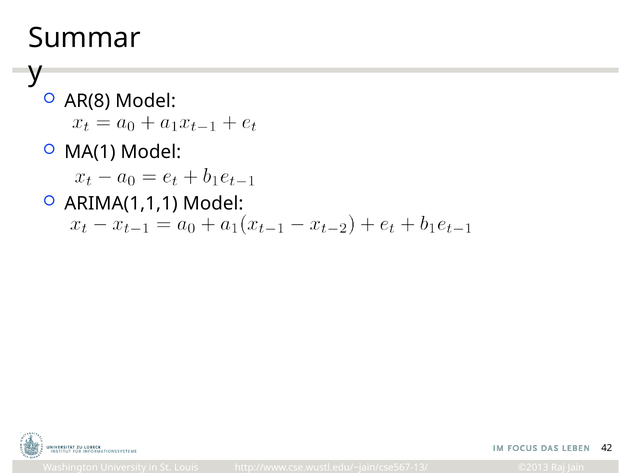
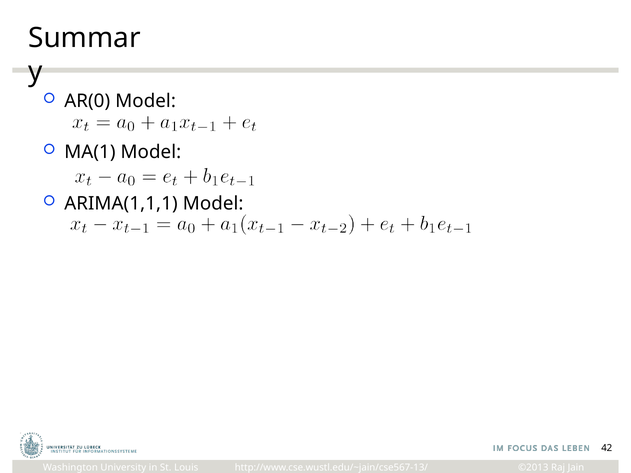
AR(8: AR(8 -> AR(0 (87, 101)
